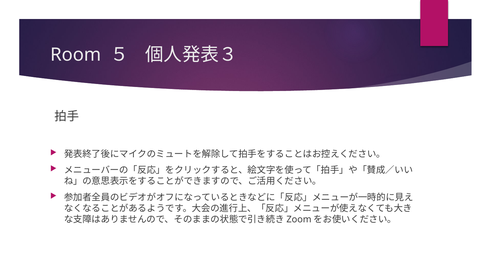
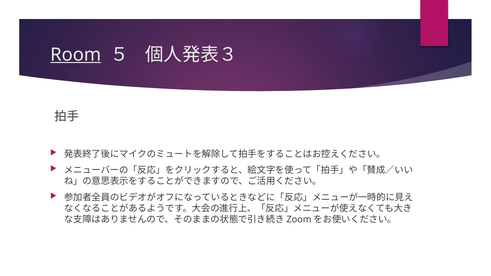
Room underline: none -> present (76, 55)
